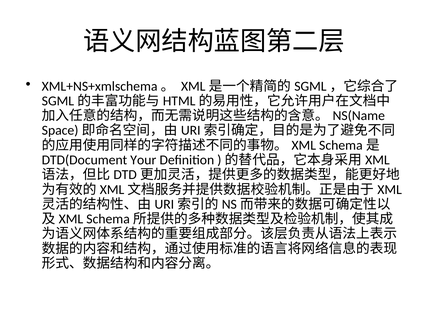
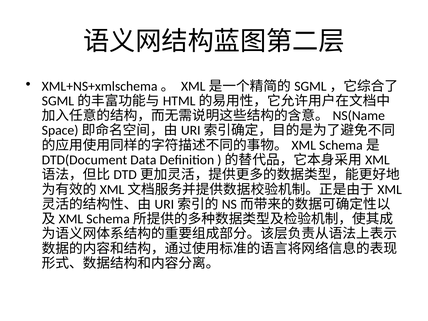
Your: Your -> Data (143, 160)
